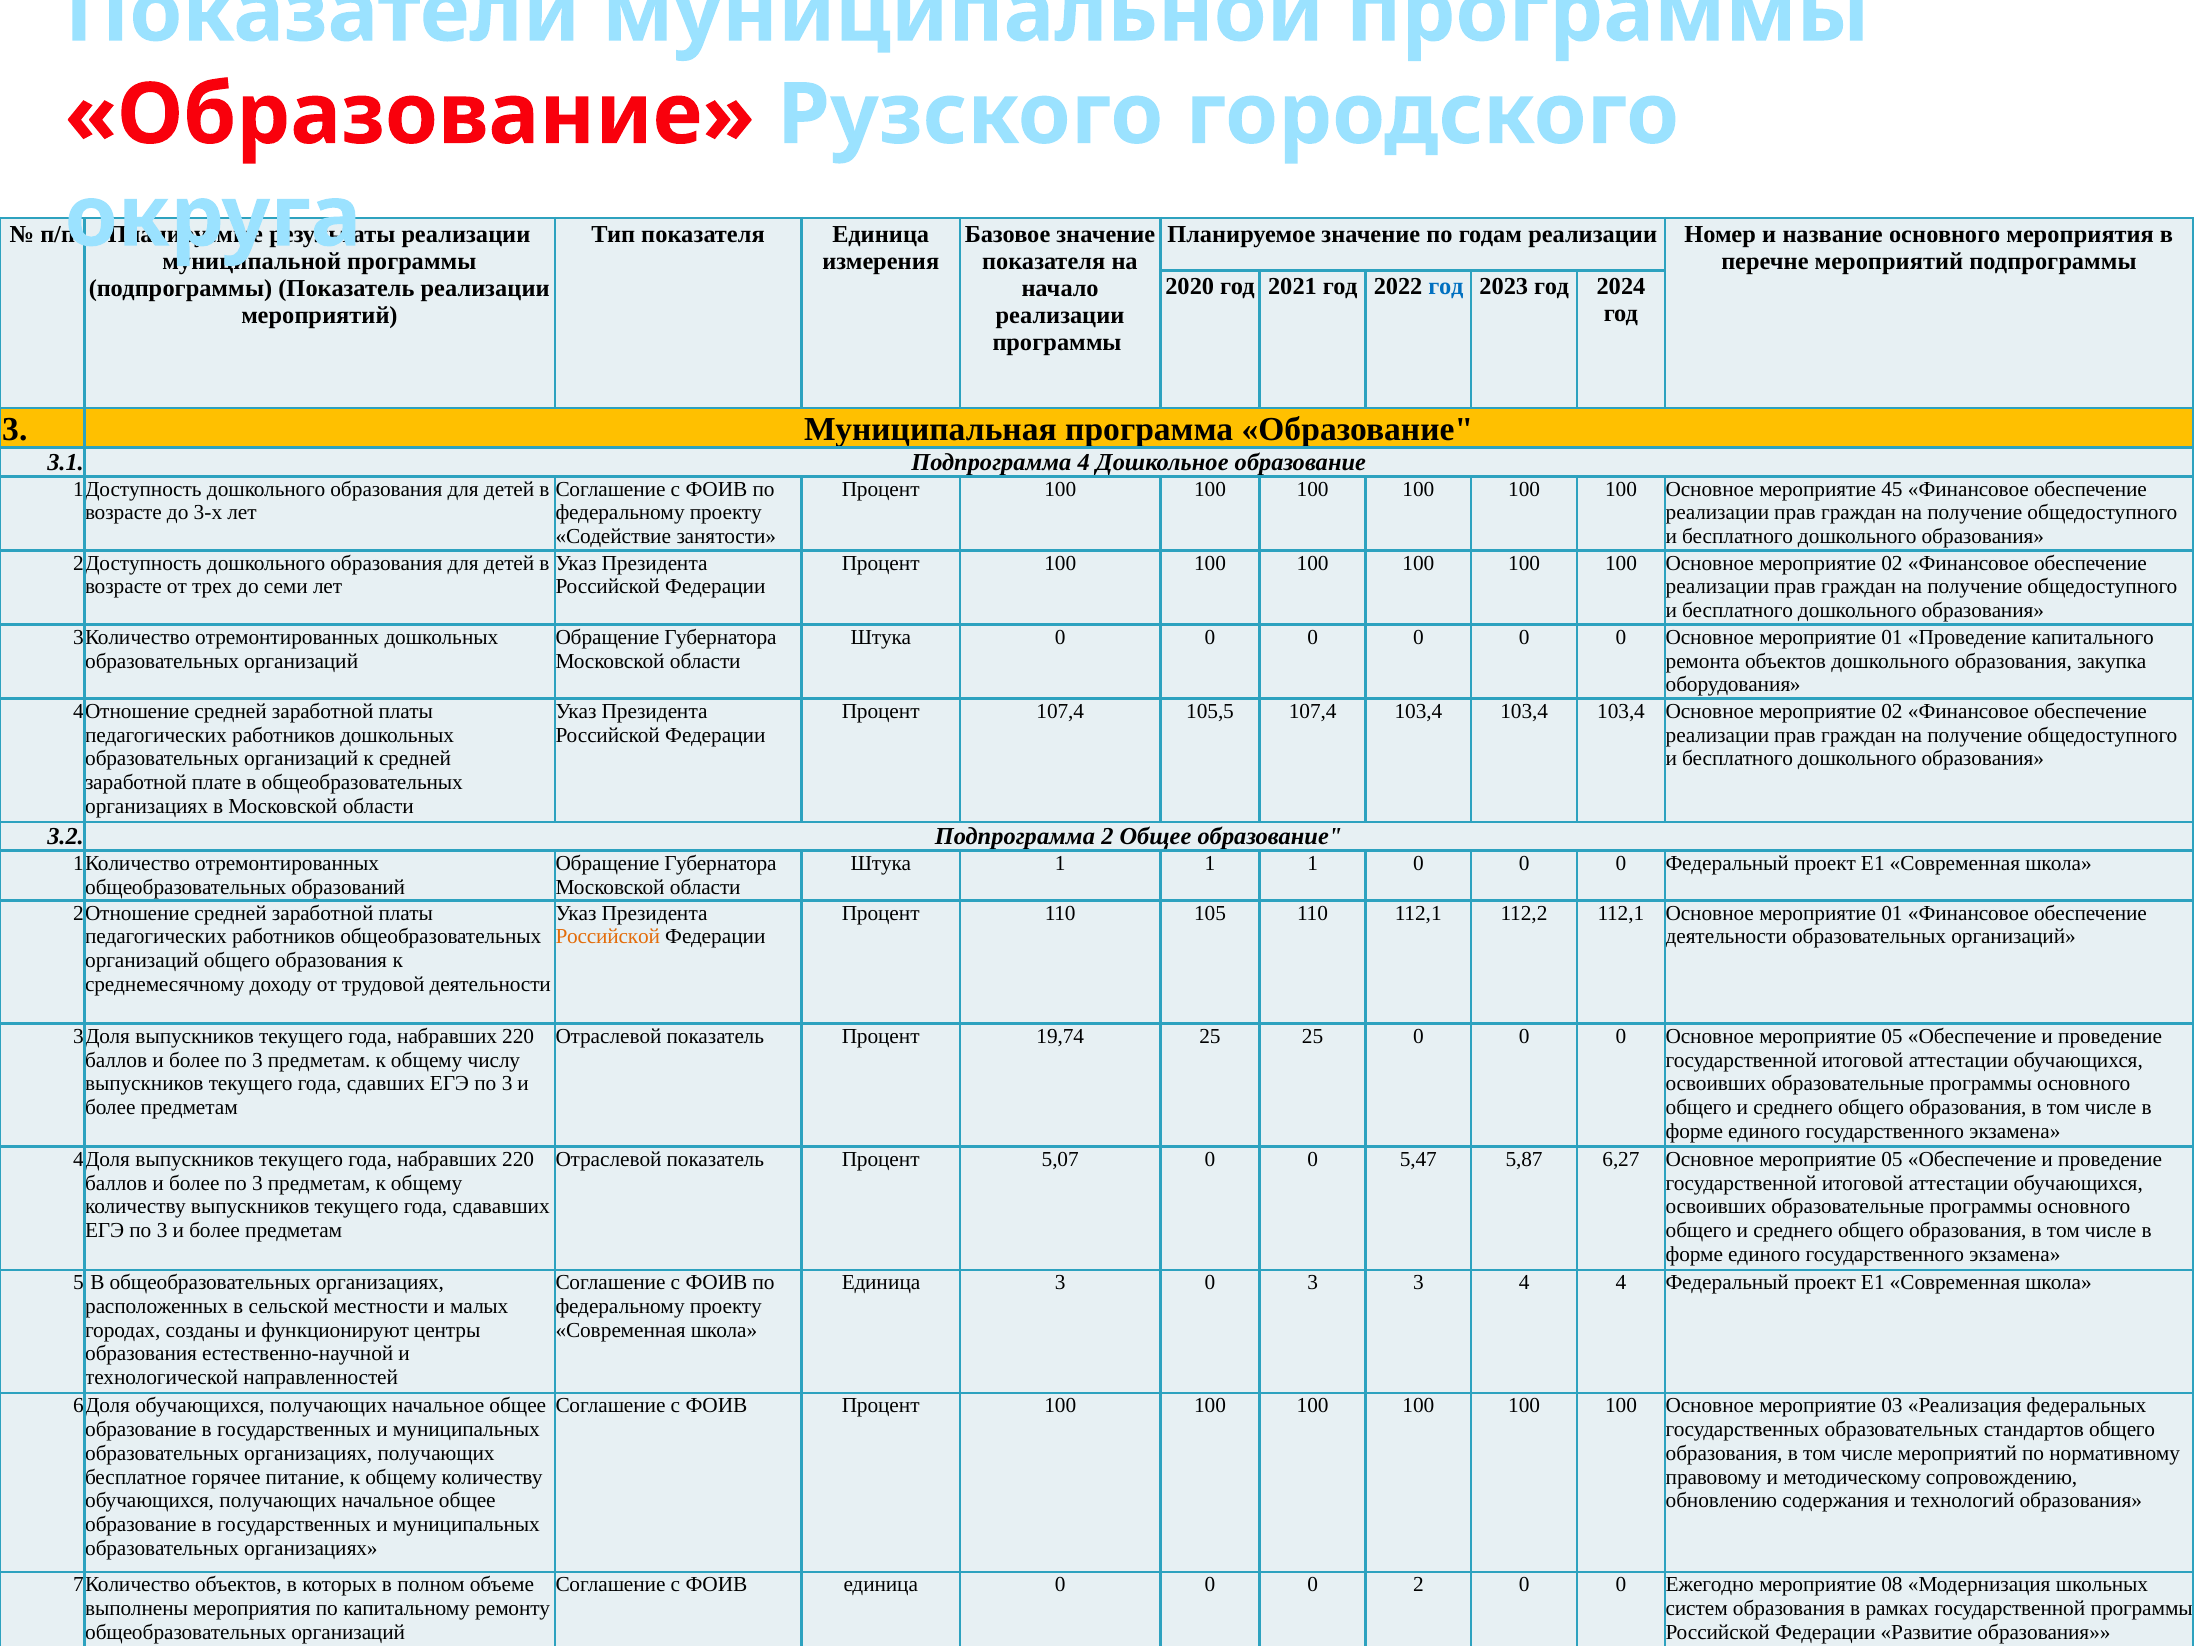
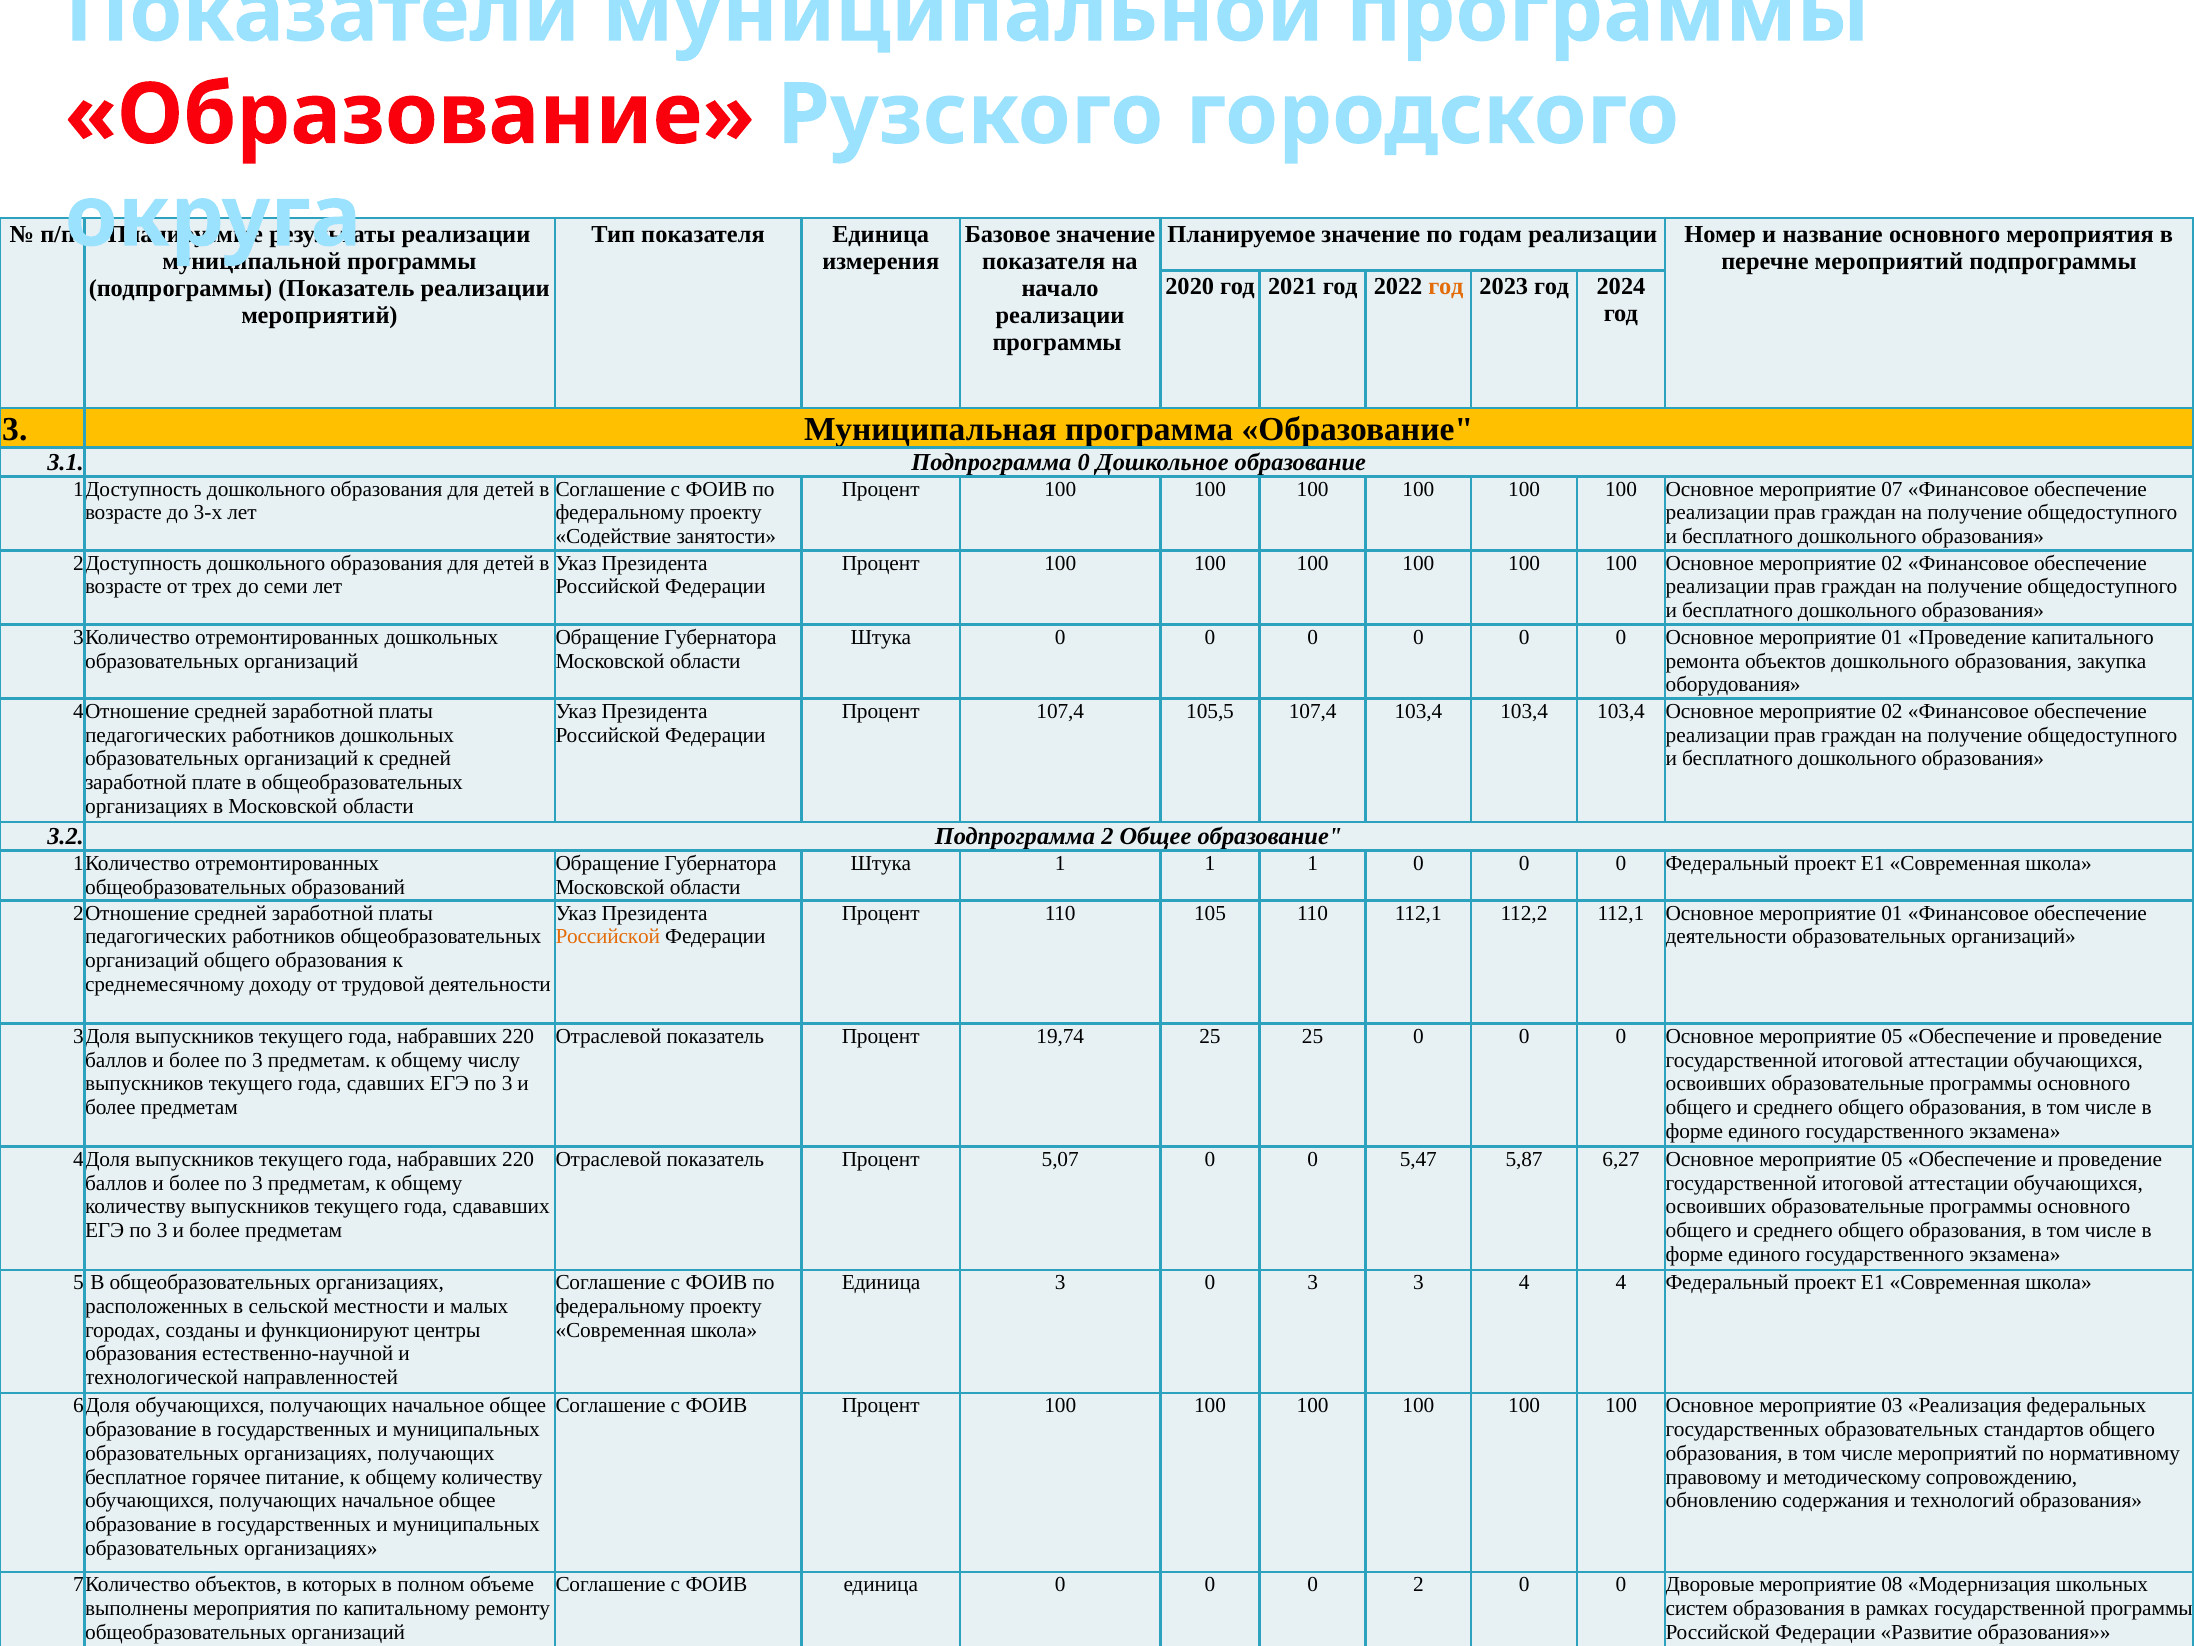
год colour: blue -> orange (1446, 287)
Подпрограмма 4: 4 -> 0 (1084, 462)
45: 45 -> 07 (1892, 489)
Ежегодно: Ежегодно -> Дворовые (1710, 1584)
